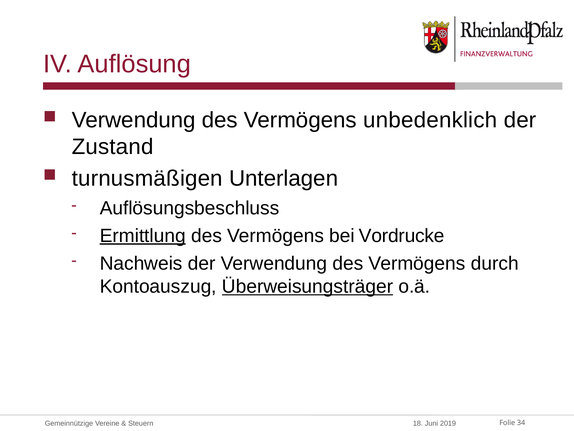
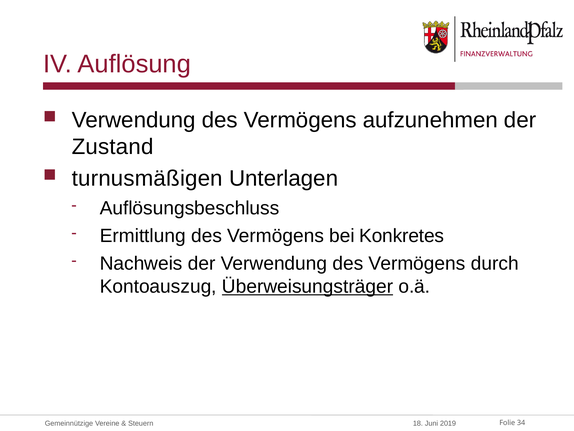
unbedenklich: unbedenklich -> aufzunehmen (430, 120)
Ermittlung underline: present -> none (143, 236)
Vordrucke: Vordrucke -> Konkretes (402, 236)
